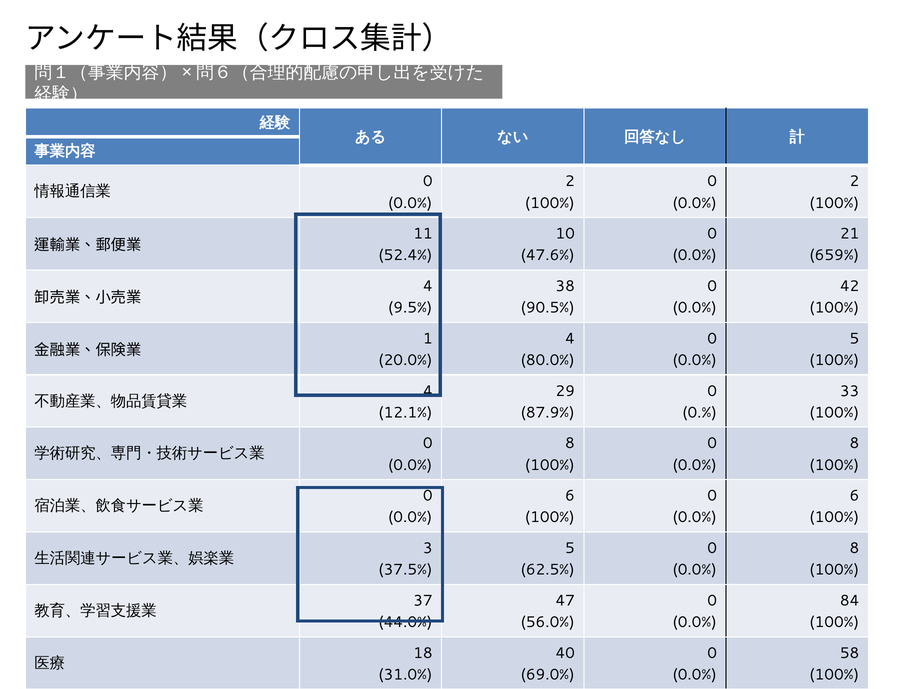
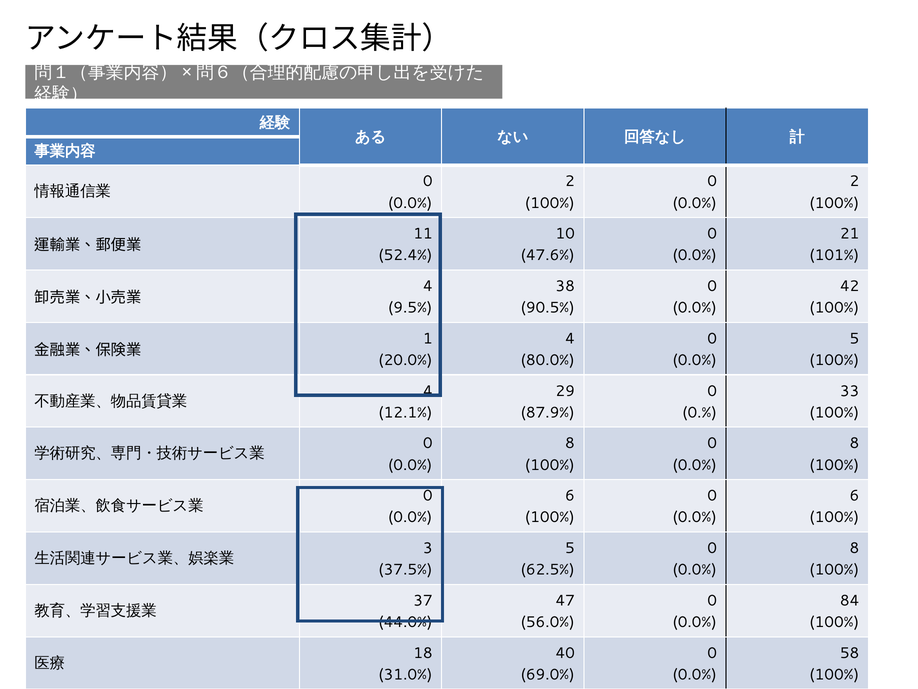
659%: 659% -> 101% (834, 255)
